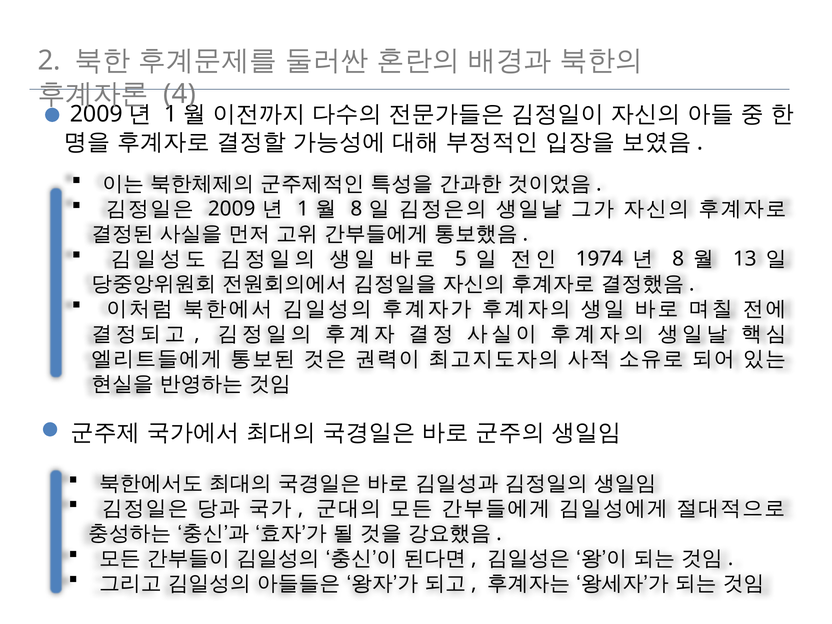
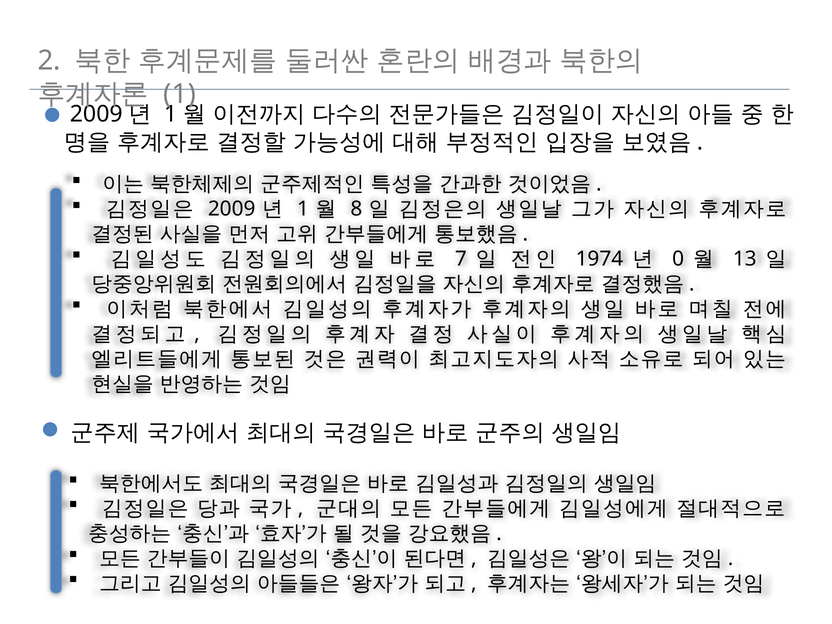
4: 4 -> 1 (180, 94)
5: 5 -> 7 (461, 259)
8: 8 -> 0 (678, 259)
